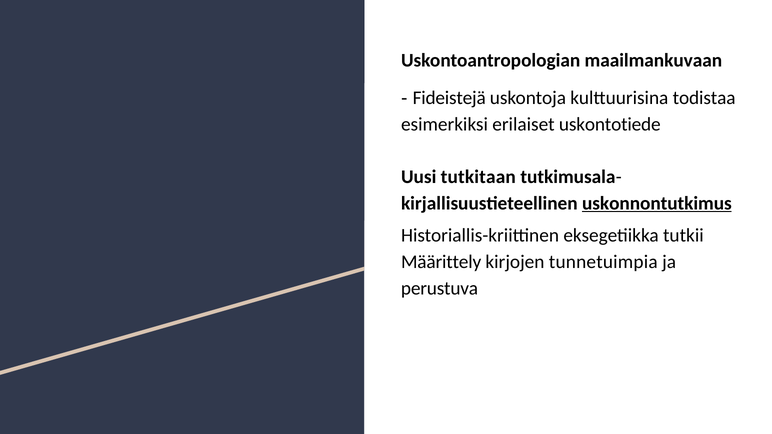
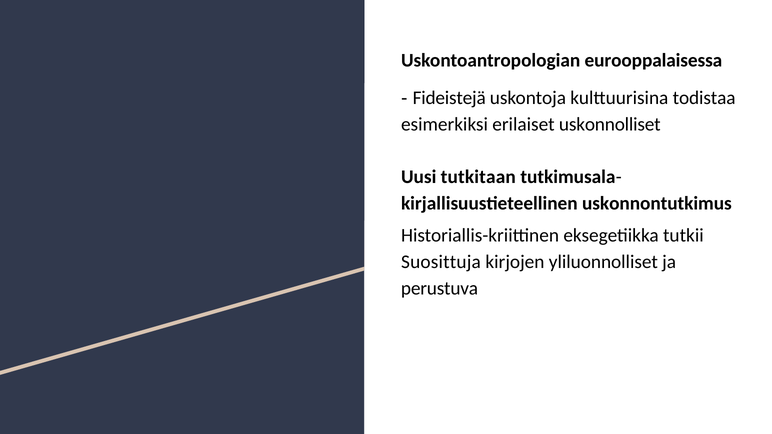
maailmankuvaan: maailmankuvaan -> eurooppalaisessa (653, 60)
uskontotiede: uskontotiede -> uskonnolliset (610, 124)
uskonnontutkimus underline: present -> none (657, 203)
Määrittely: Määrittely -> Suosittuja (441, 262)
tunnetuimpia: tunnetuimpia -> yliluonnolliset (603, 262)
